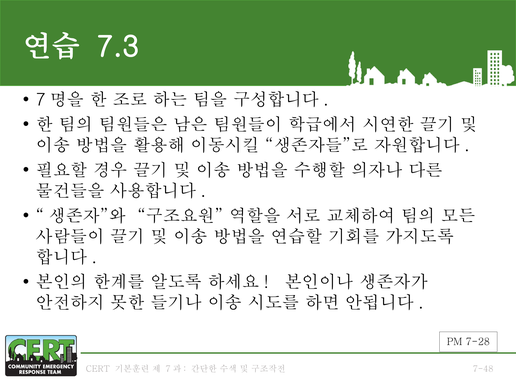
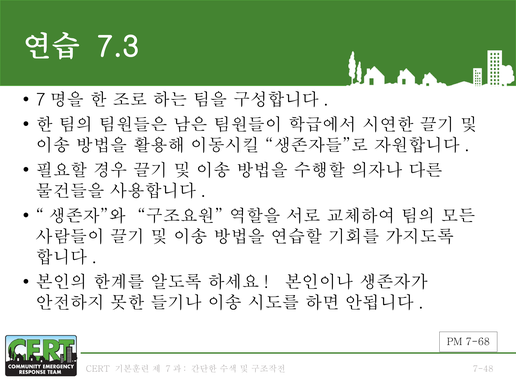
7-28: 7-28 -> 7-68 (478, 342)
